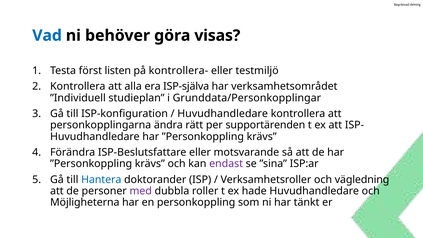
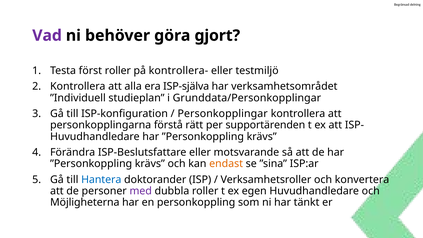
Vad colour: blue -> purple (47, 36)
visas: visas -> gjort (217, 36)
först listen: listen -> roller (118, 71)
Huvudhandledare: Huvudhandledare -> Personkopplingar (223, 114)
ändra: ändra -> förstå (168, 125)
endast colour: purple -> orange (226, 164)
vägledning: vägledning -> konvertera (362, 180)
hade: hade -> egen (254, 191)
